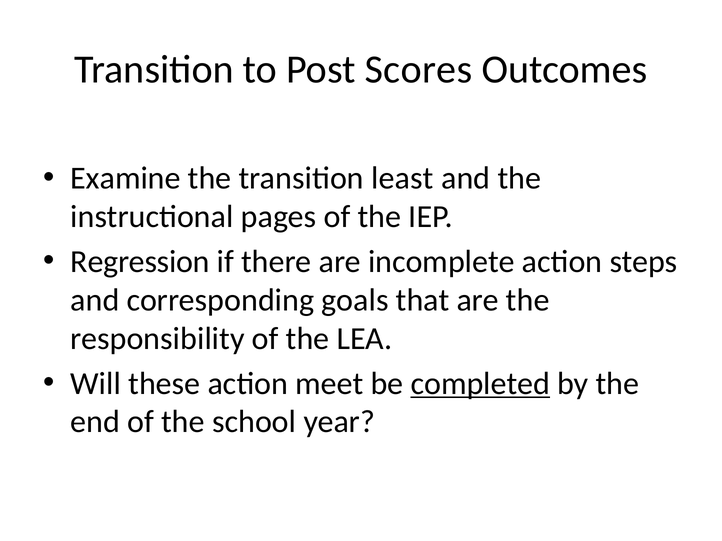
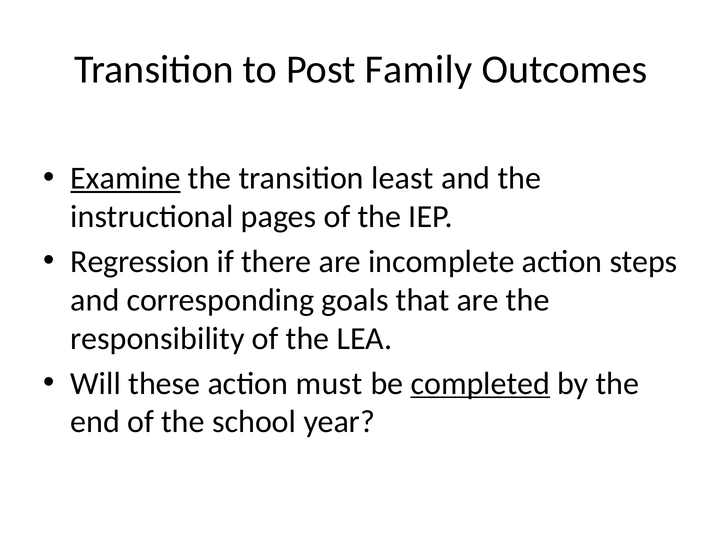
Scores: Scores -> Family (418, 70)
Examine underline: none -> present (126, 178)
meet: meet -> must (329, 384)
